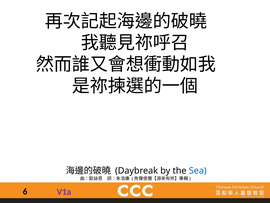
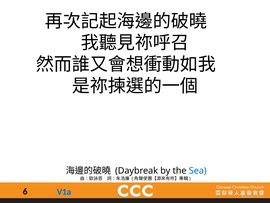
V1a colour: purple -> blue (64, 192)
